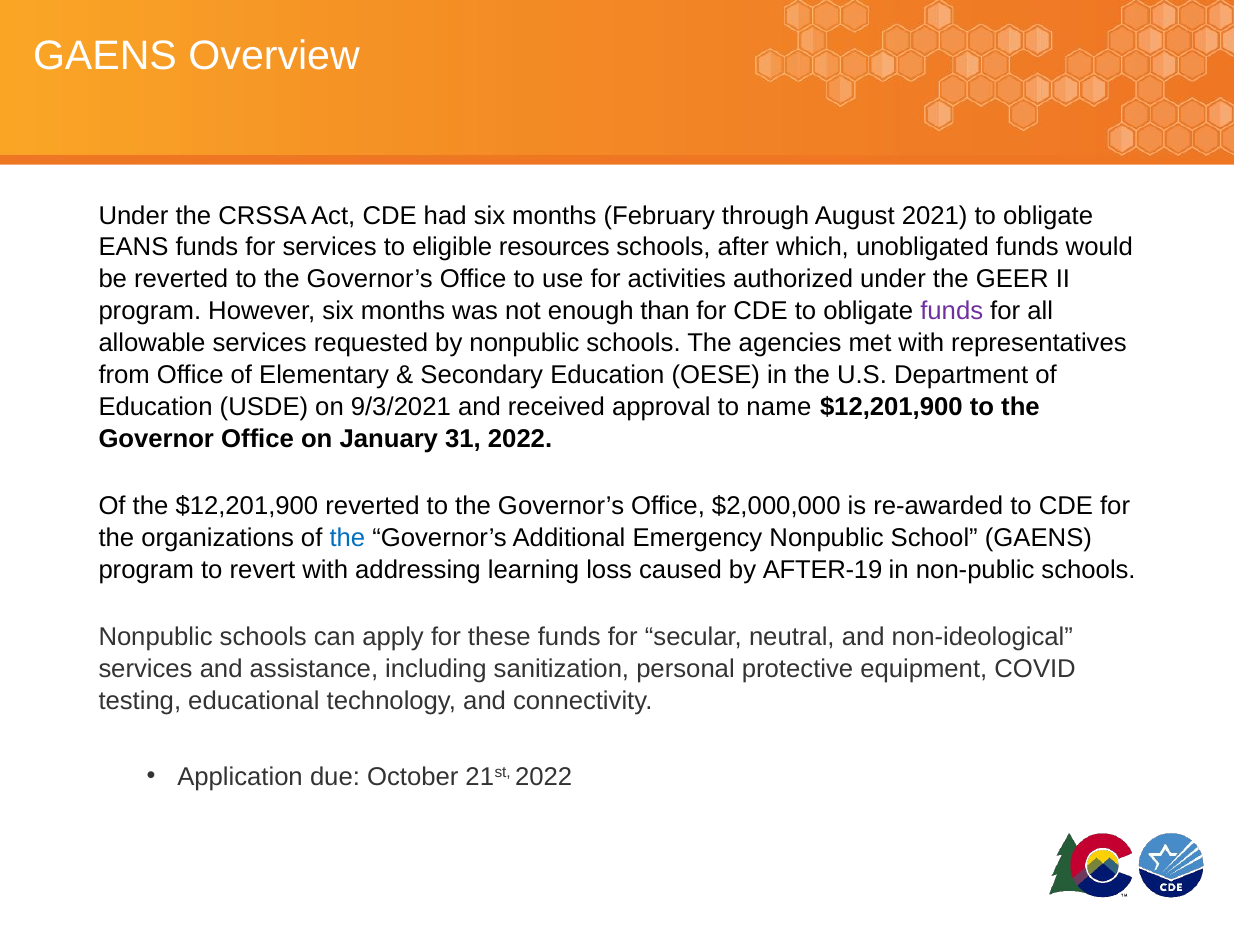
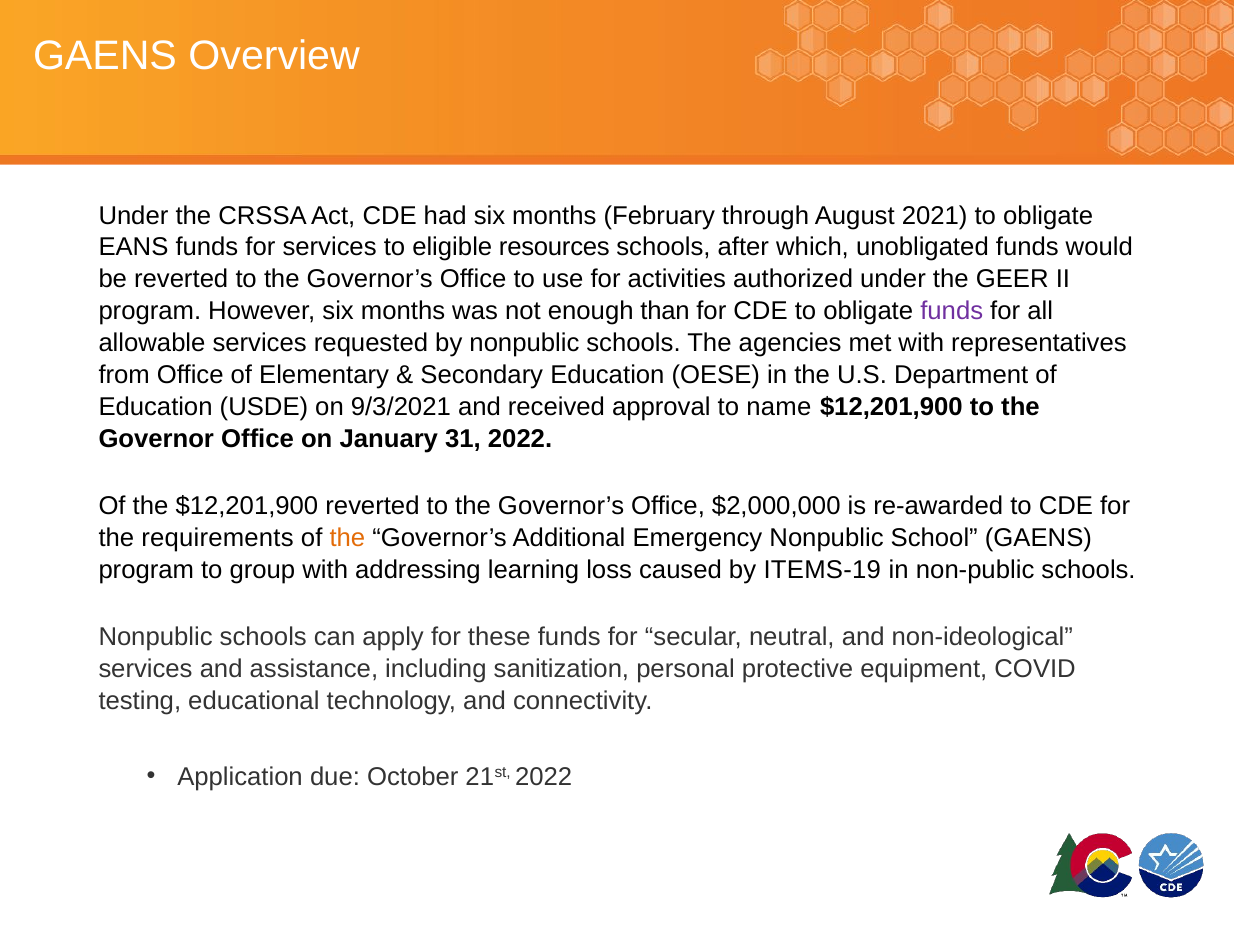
organizations: organizations -> requirements (217, 538)
the colour: blue -> orange (347, 538)
revert: revert -> group (262, 570)
AFTER-19: AFTER-19 -> ITEMS-19 (822, 570)
